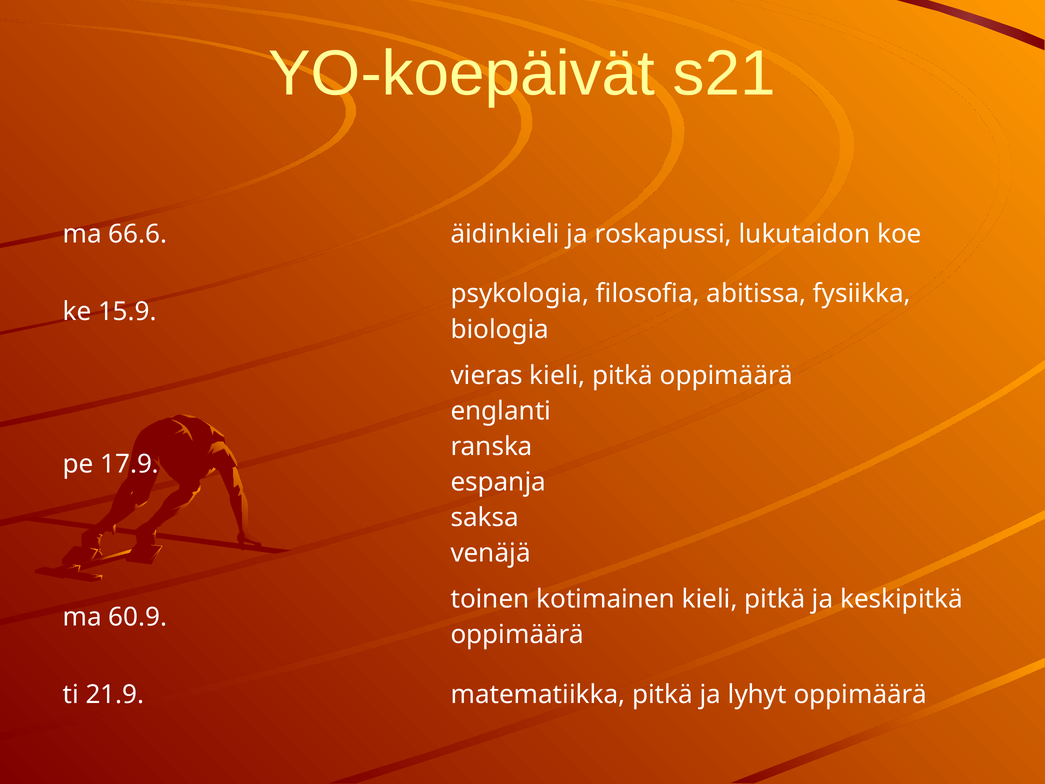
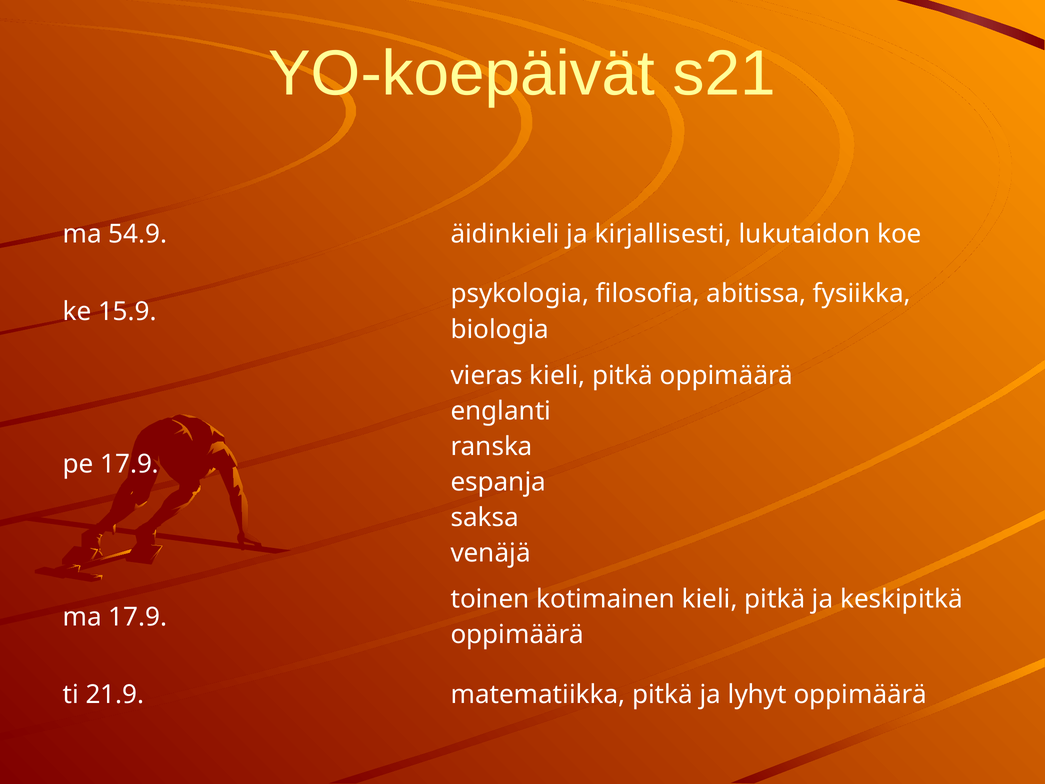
66.6: 66.6 -> 54.9 (138, 234)
roskapussi: roskapussi -> kirjallisesti (663, 234)
ma 60.9: 60.9 -> 17.9 (138, 617)
